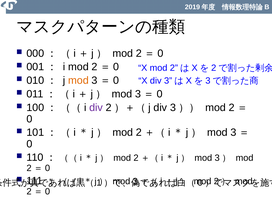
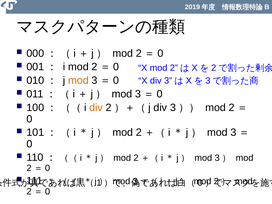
div colour: purple -> orange (96, 108)
